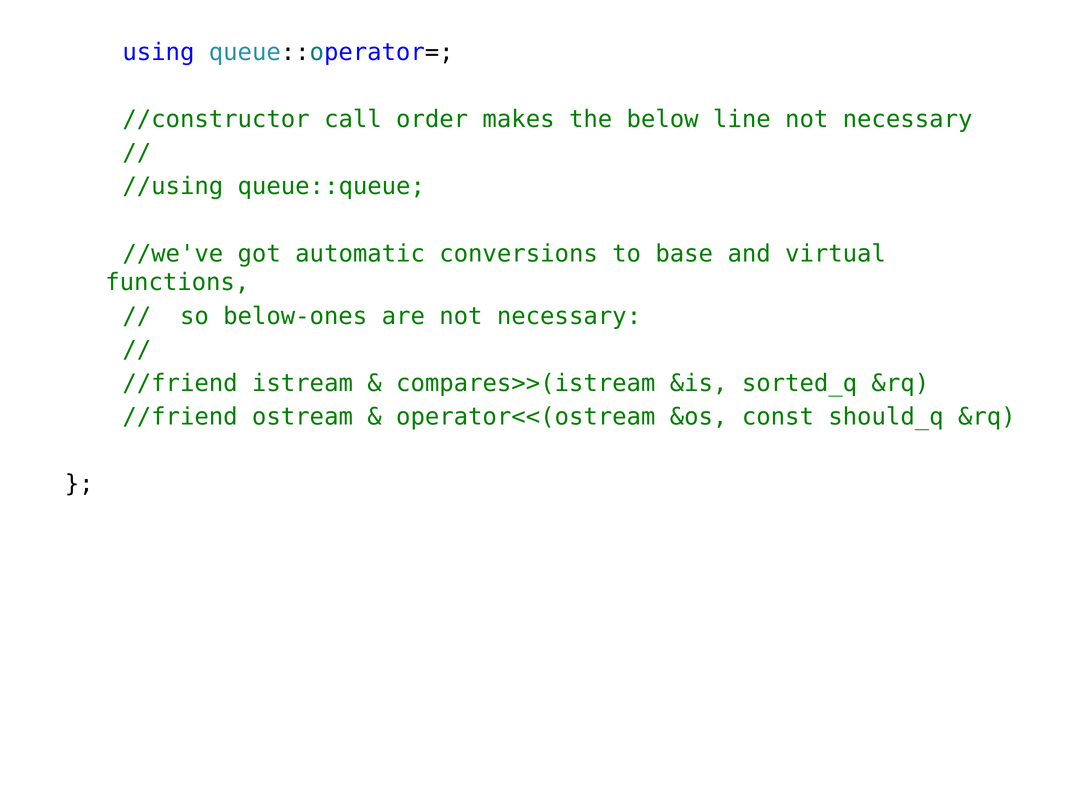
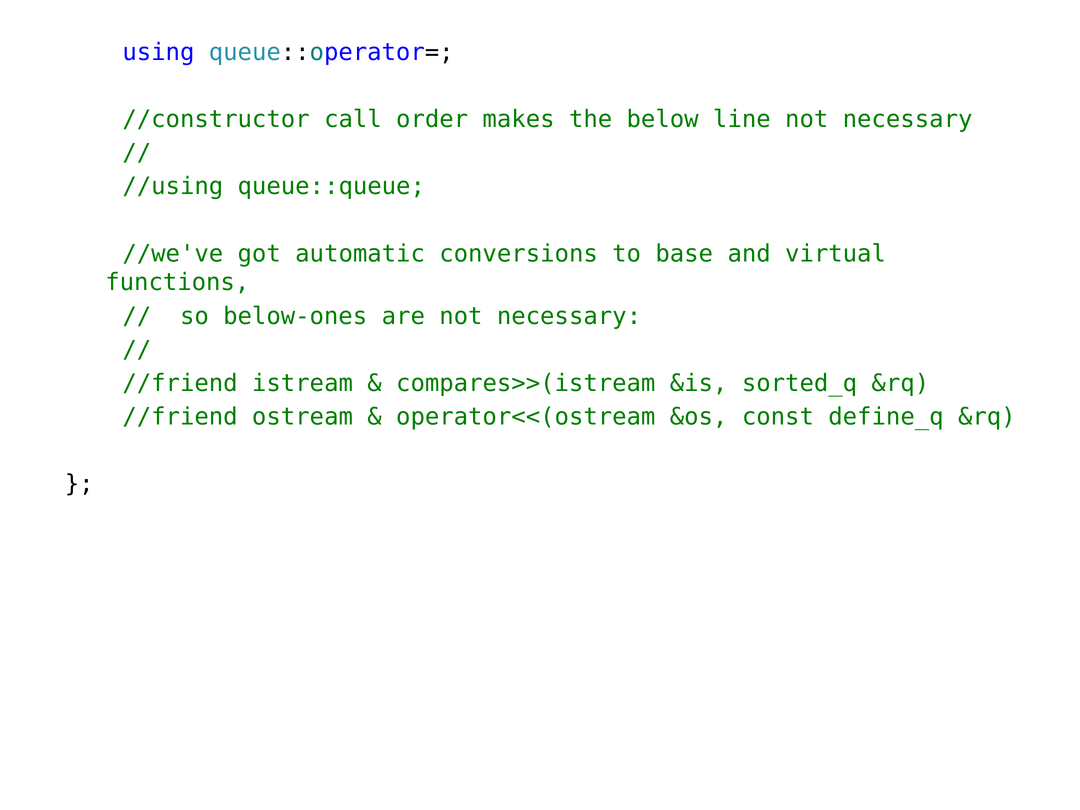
should_q: should_q -> define_q (886, 417)
